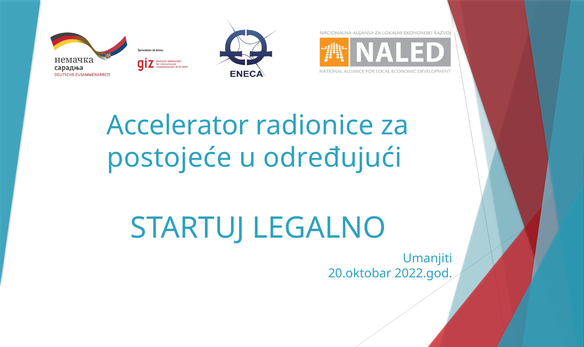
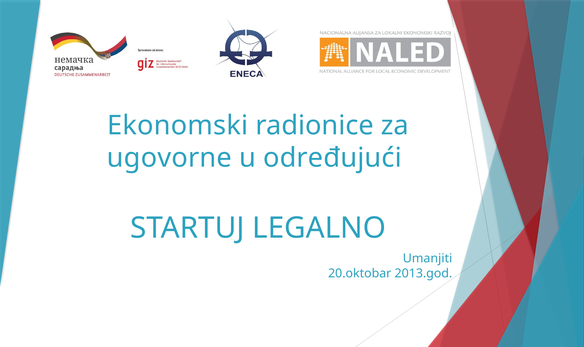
Accelerator: Accelerator -> Ekonomski (178, 125)
postojeće: postojeće -> ugovorne (169, 158)
2022.god: 2022.god -> 2013.god (423, 273)
